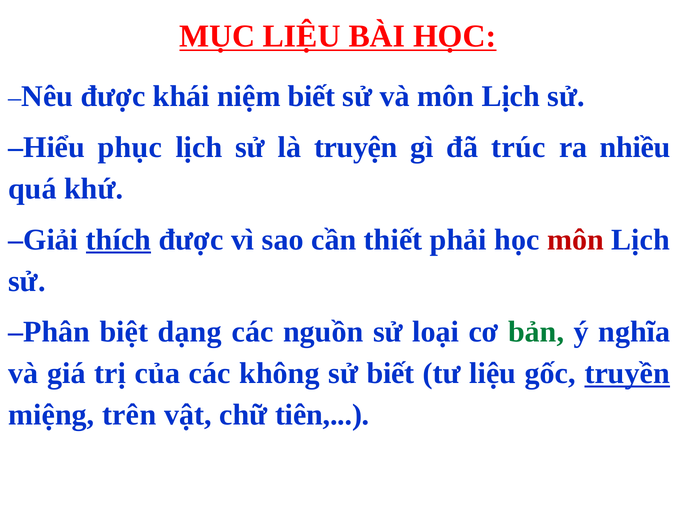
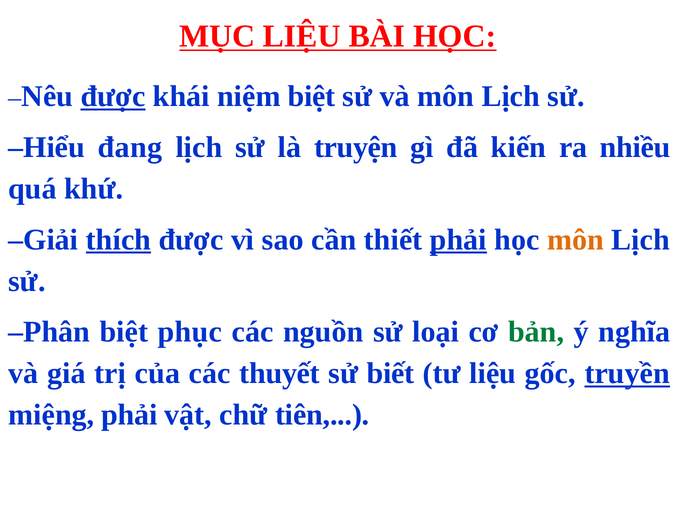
được underline: none -> present (113, 97)
niệm biết: biết -> biệt (312, 97)
phục: phục -> đang (130, 147)
trúc: trúc -> kiến (519, 147)
phải underline: none -> present (458, 240)
môn colour: red -> orange (575, 240)
dạng: dạng -> phục (190, 332)
không: không -> thuyết (280, 373)
miệng trên: trên -> phải (129, 415)
